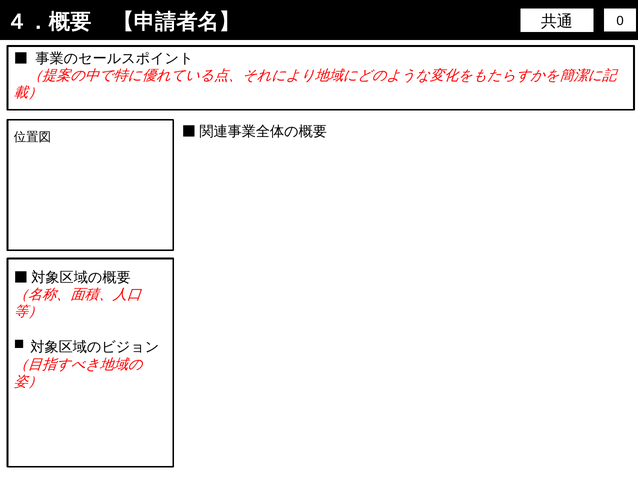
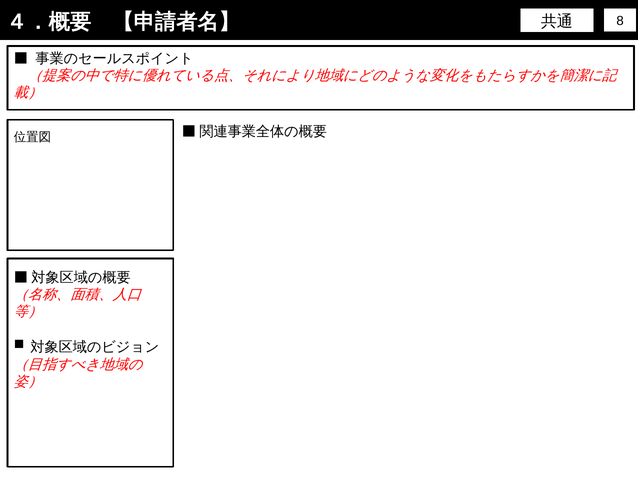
0: 0 -> 8 (620, 21)
